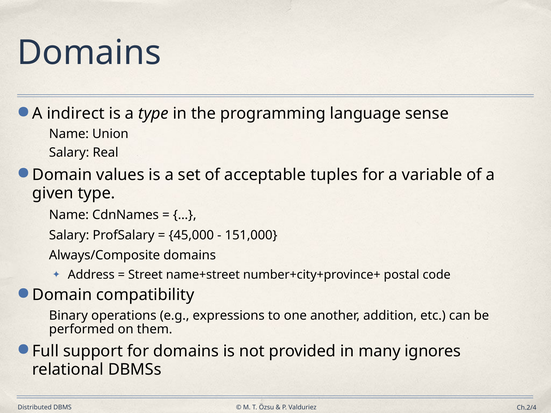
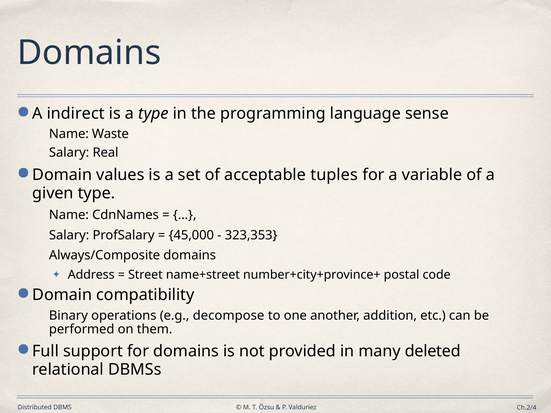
Union: Union -> Waste (110, 134)
151,000: 151,000 -> 323,353 (251, 235)
expressions: expressions -> decompose (229, 316)
ignores: ignores -> deleted (433, 351)
